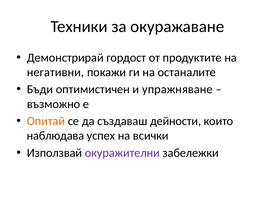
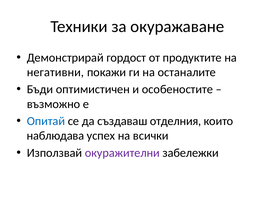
упражняване: упражняване -> особеностите (177, 89)
Опитай colour: orange -> blue (46, 121)
дейности: дейности -> отделния (176, 121)
